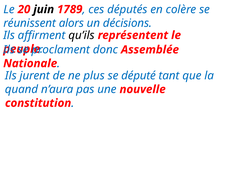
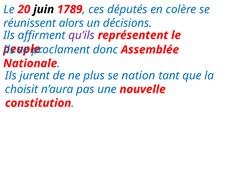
qu’ils colour: black -> purple (82, 35)
député: député -> nation (138, 76)
quand: quand -> choisit (22, 90)
